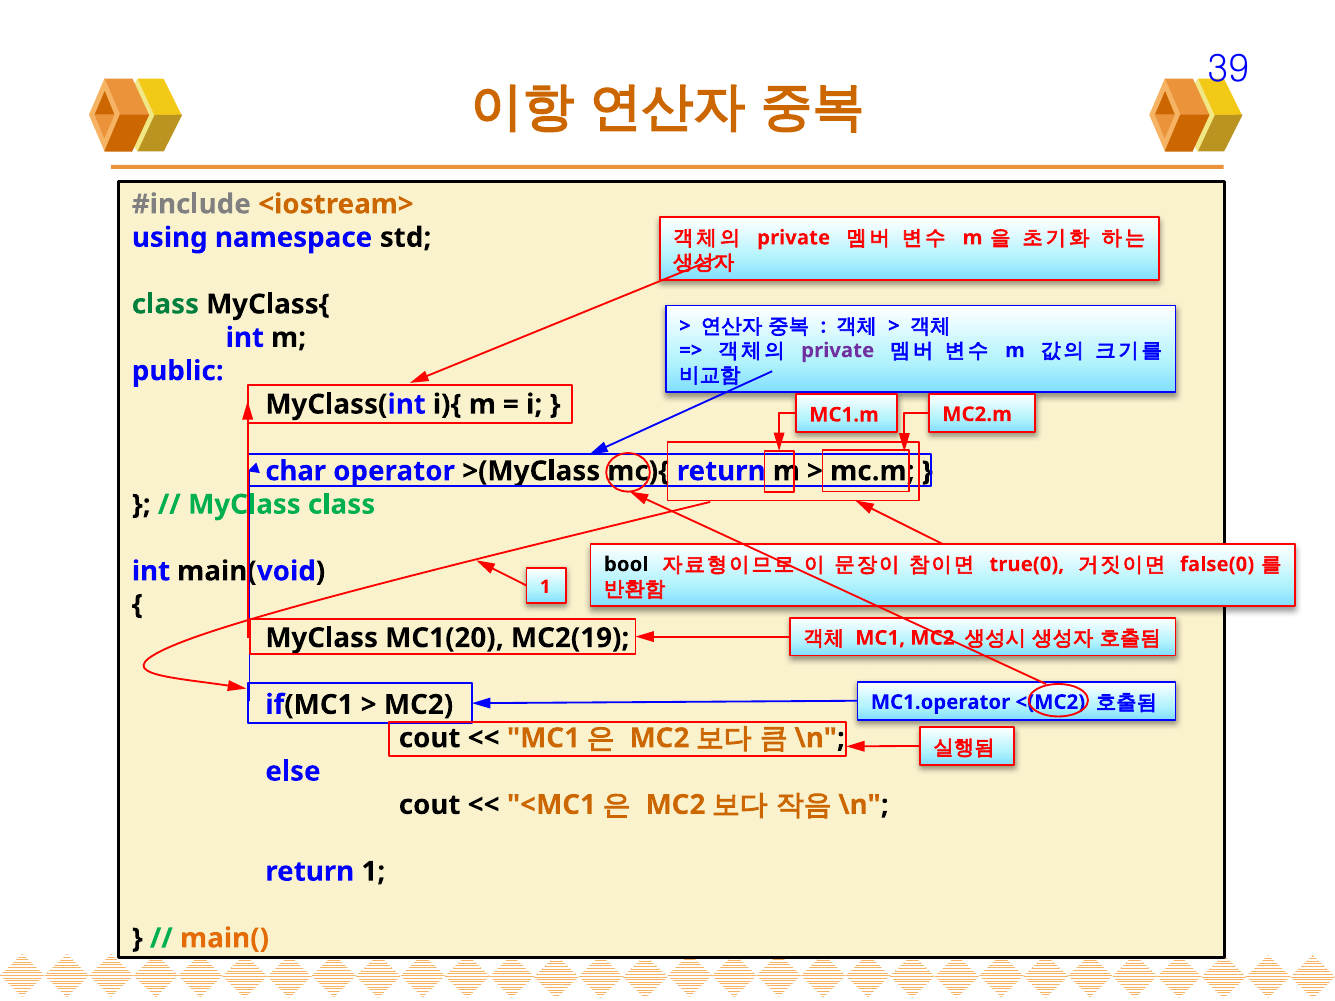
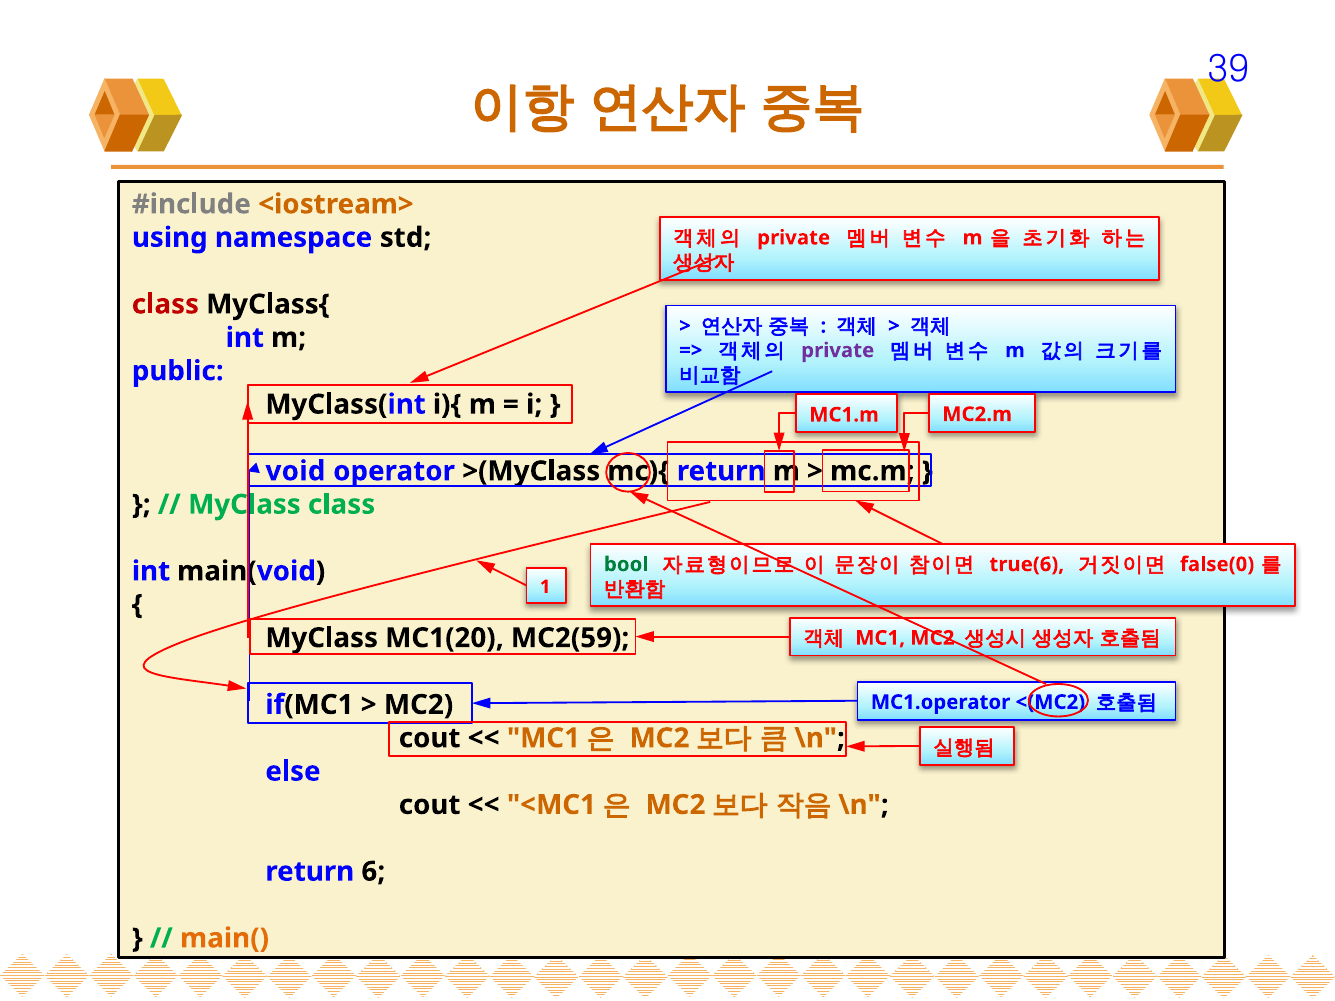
class colour: green -> red (165, 304)
char: char -> void (295, 471)
bool colour: black -> green (626, 565)
true(0: true(0 -> true(6 (1027, 565)
MC2(19: MC2(19 -> MC2(59 (570, 638)
return 1: 1 -> 6 (373, 872)
